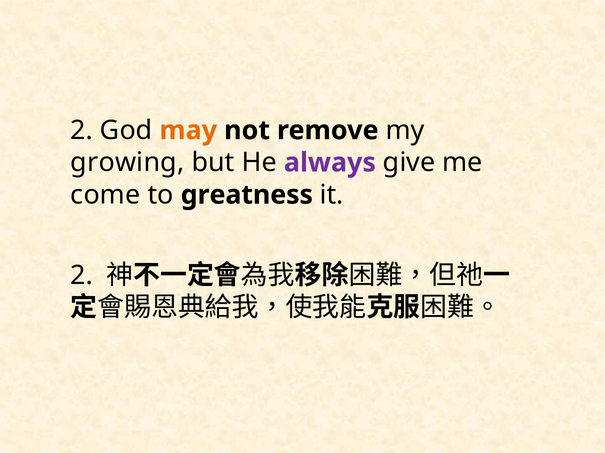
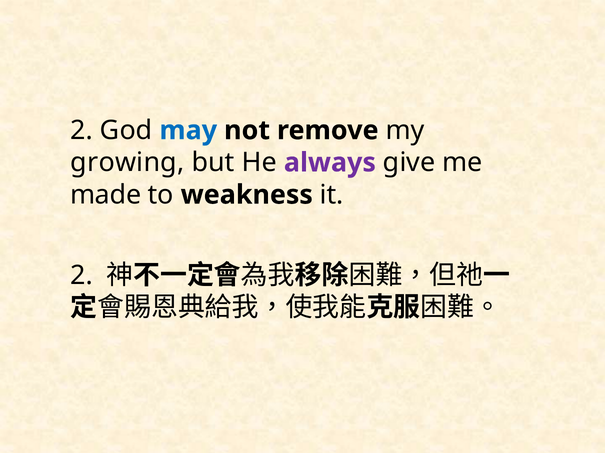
may colour: orange -> blue (188, 131)
come: come -> made (106, 195)
greatness: greatness -> weakness (247, 195)
